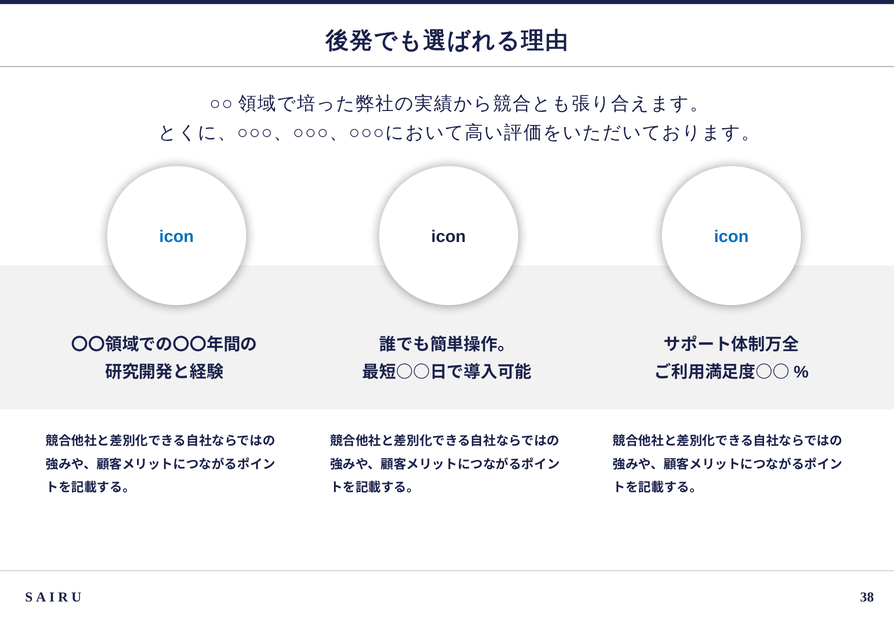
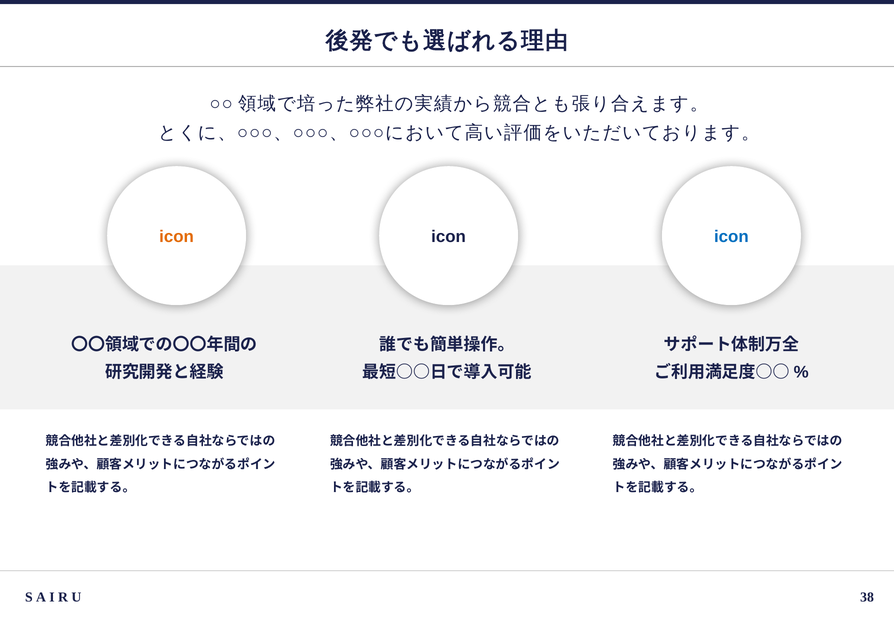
icon colour: blue -> orange (177, 237)
